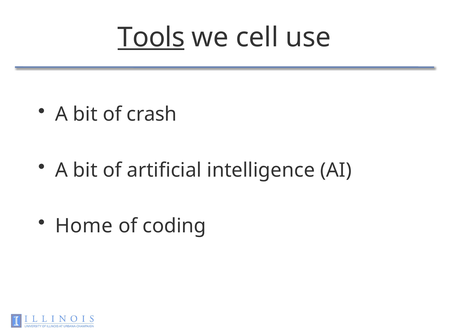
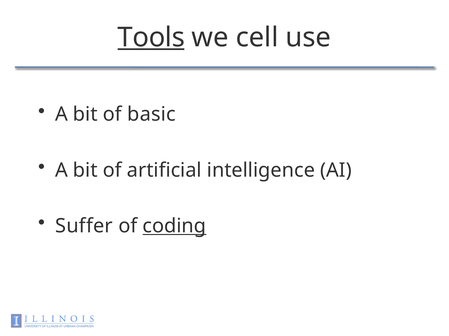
crash: crash -> basic (152, 115)
Home: Home -> Suffer (84, 226)
coding underline: none -> present (174, 226)
